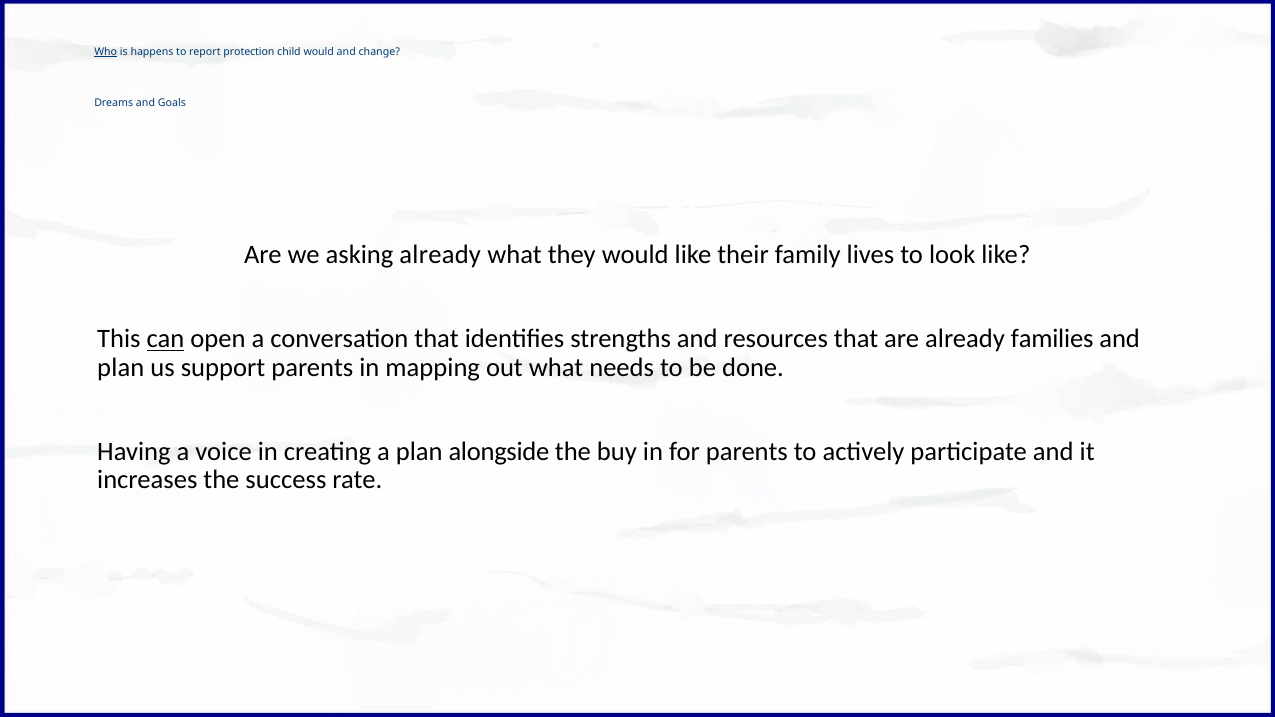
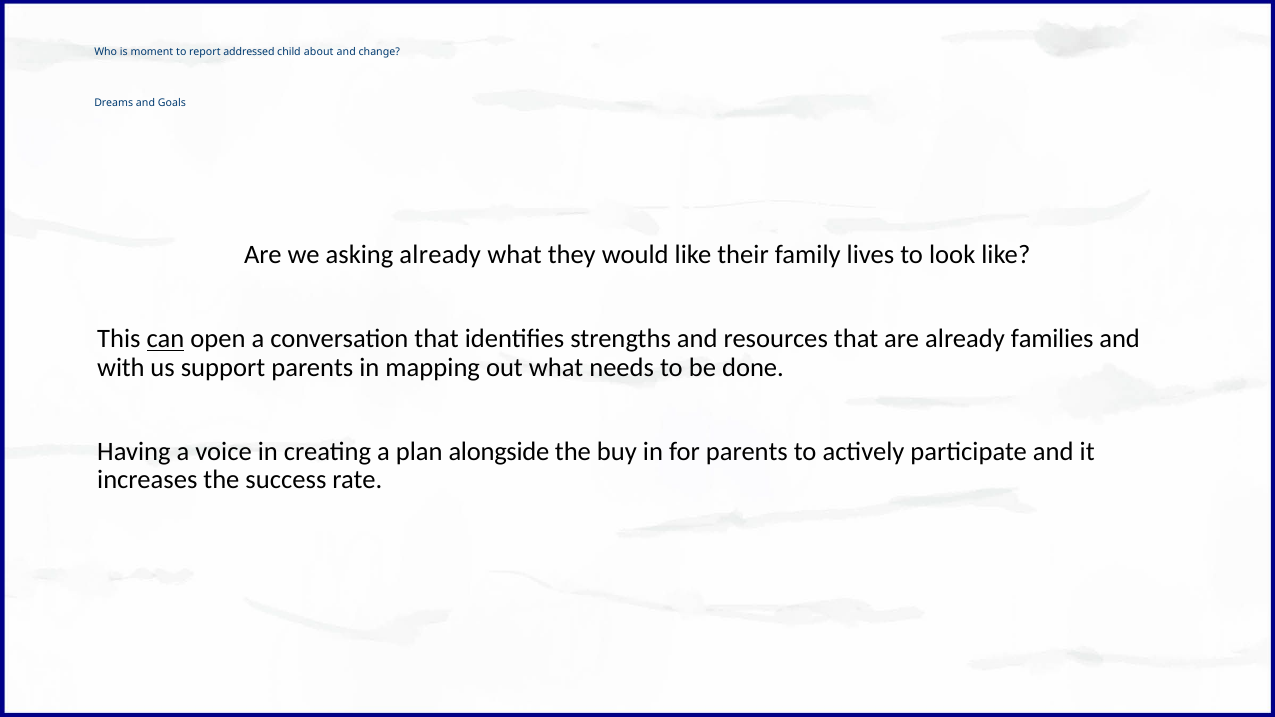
Who underline: present -> none (106, 52)
happens: happens -> moment (152, 52)
protection: protection -> addressed (249, 52)
child would: would -> about (319, 52)
plan: plan -> with (121, 368)
